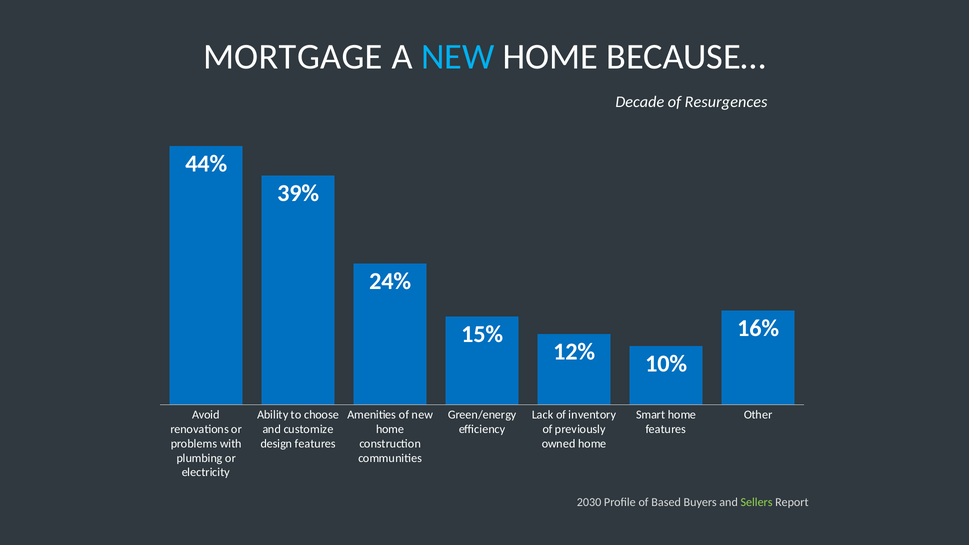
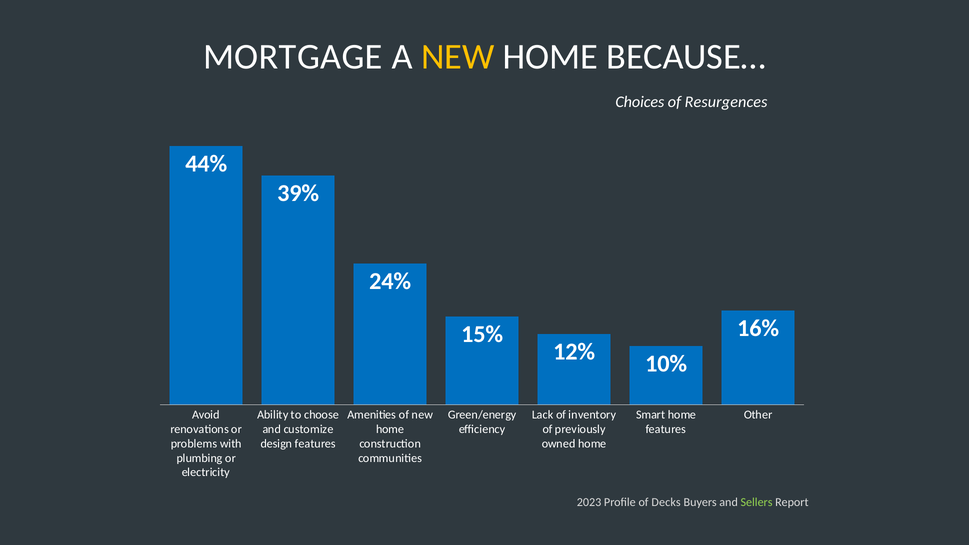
NEW colour: light blue -> yellow (458, 57)
Decade: Decade -> Choices (640, 102)
2030: 2030 -> 2023 (589, 502)
Based: Based -> Decks (666, 502)
